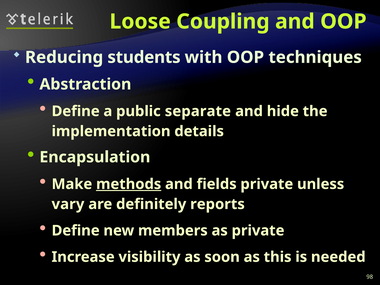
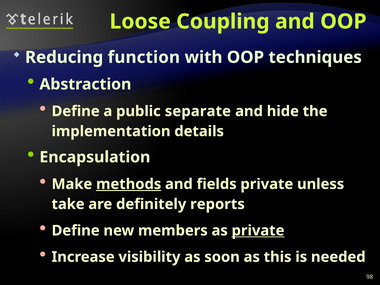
students: students -> function (144, 57)
vary: vary -> take (68, 204)
private underline: none -> present (258, 231)
